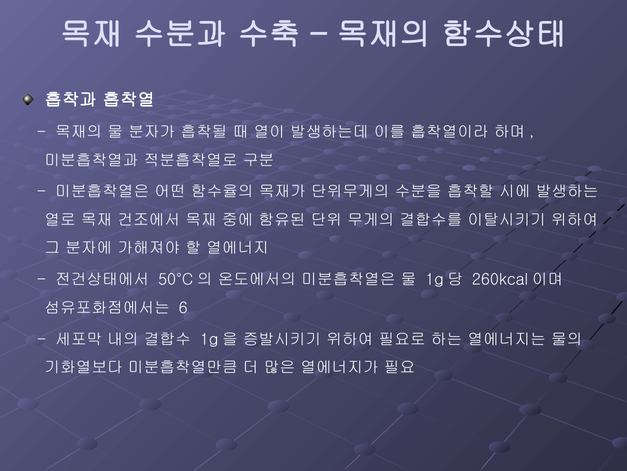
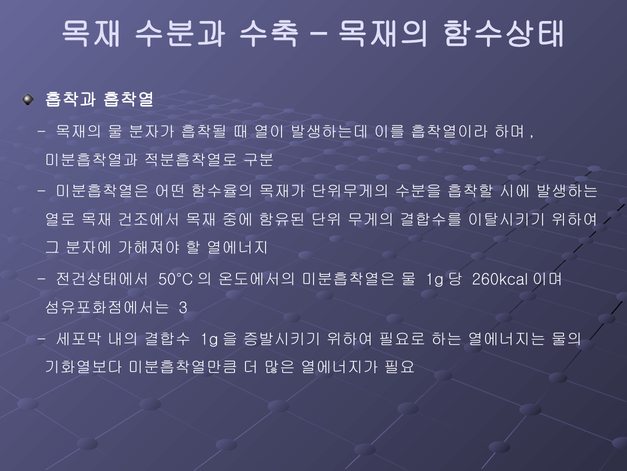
6: 6 -> 3 (183, 307)
